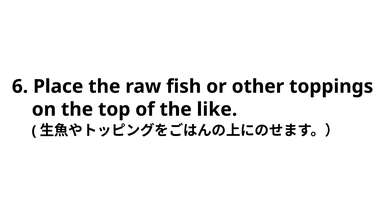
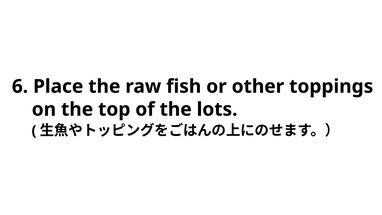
like: like -> lots (217, 109)
